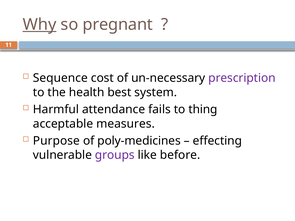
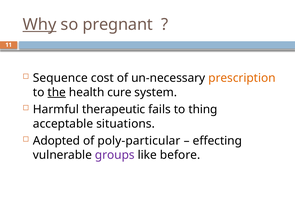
prescription colour: purple -> orange (242, 78)
the underline: none -> present (57, 92)
best: best -> cure (119, 92)
attendance: attendance -> therapeutic (114, 110)
measures: measures -> situations (126, 124)
Purpose: Purpose -> Adopted (57, 141)
poly-medicines: poly-medicines -> poly-particular (139, 141)
